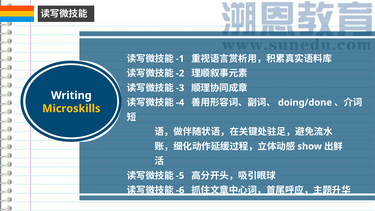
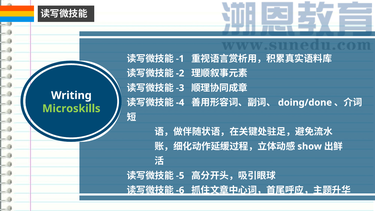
Microskills colour: yellow -> light green (71, 109)
